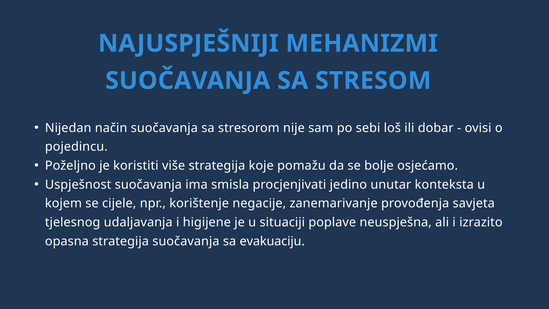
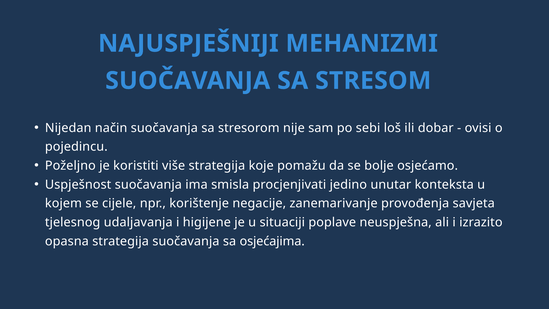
evakuaciju: evakuaciju -> osjećajima (272, 241)
